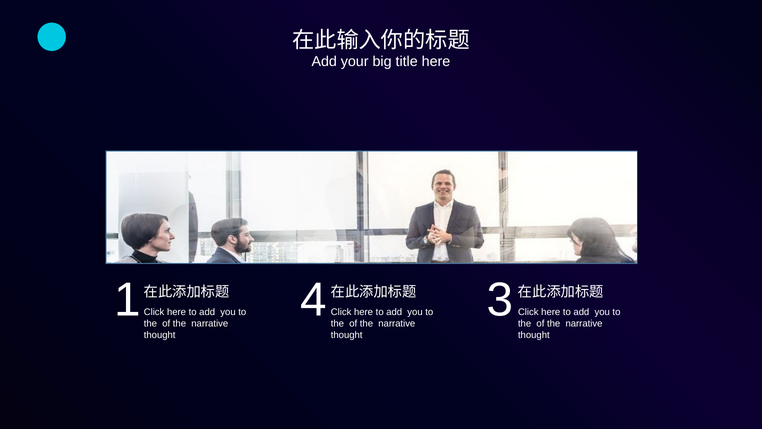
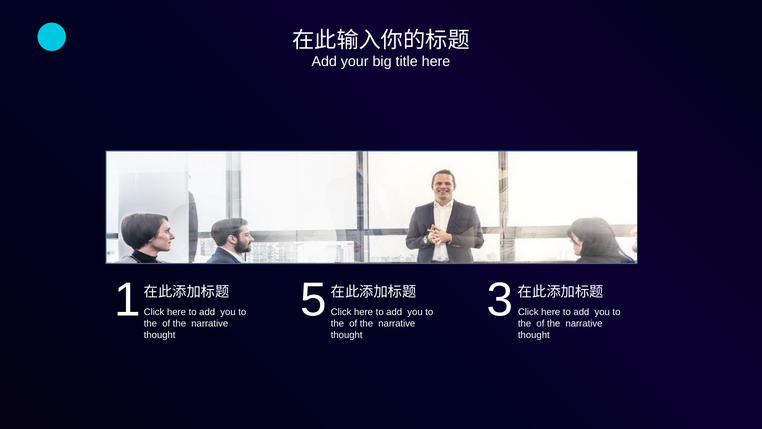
4: 4 -> 5 (314, 300)
